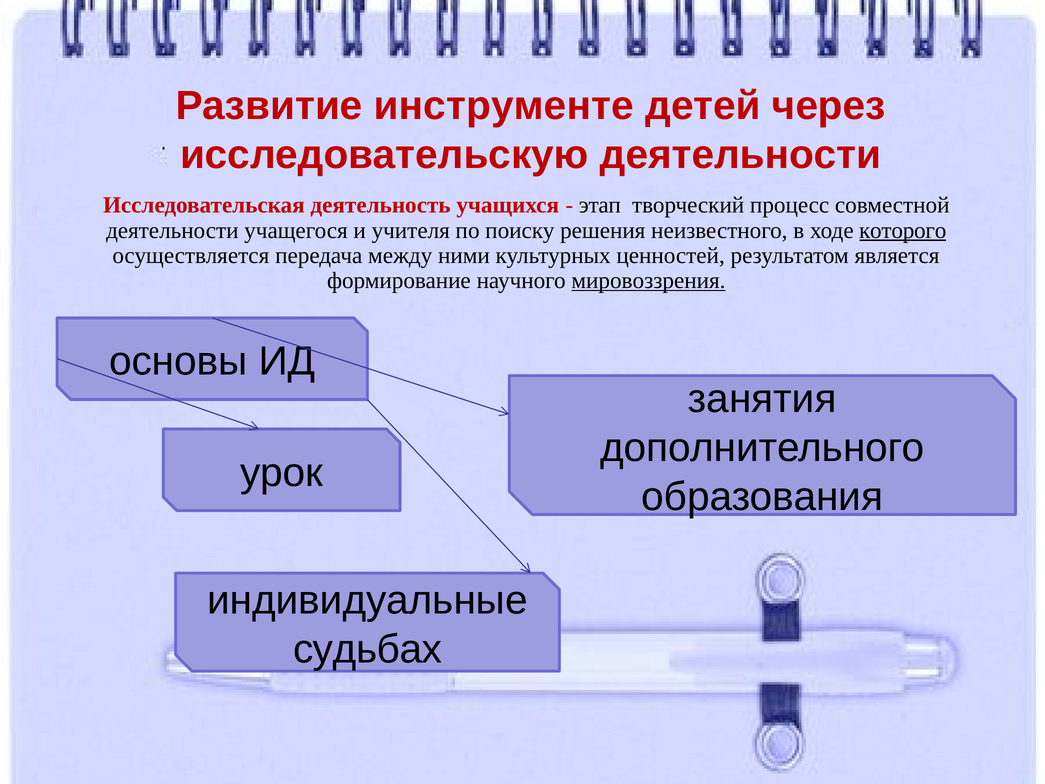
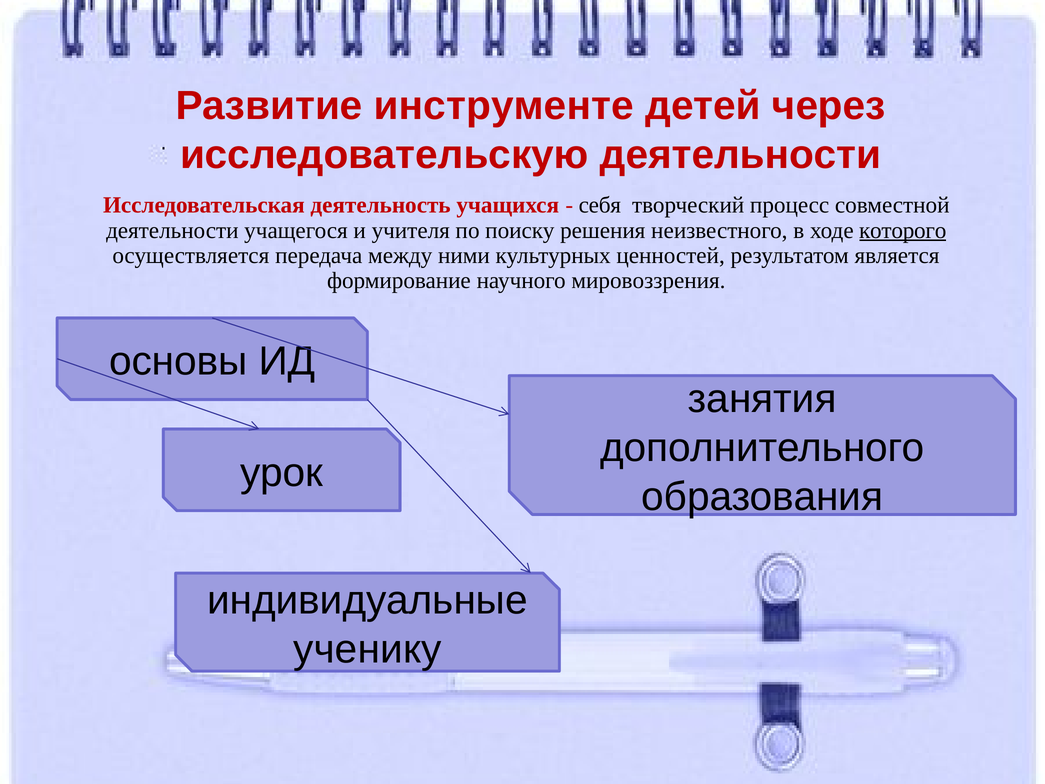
этап: этап -> себя (600, 205)
мировоззрения underline: present -> none (648, 280)
судьбах: судьбах -> ученику (367, 649)
